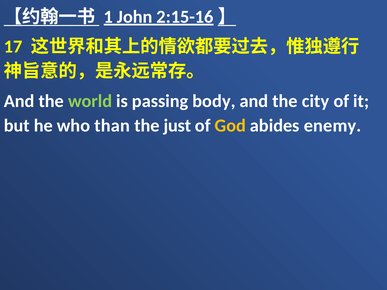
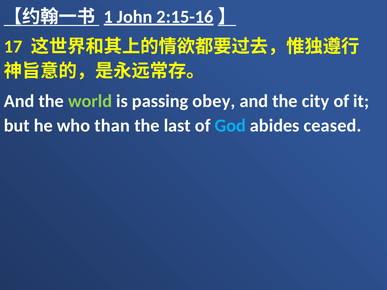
body: body -> obey (214, 101)
just: just -> last (177, 126)
God colour: yellow -> light blue (230, 126)
enemy: enemy -> ceased (333, 126)
